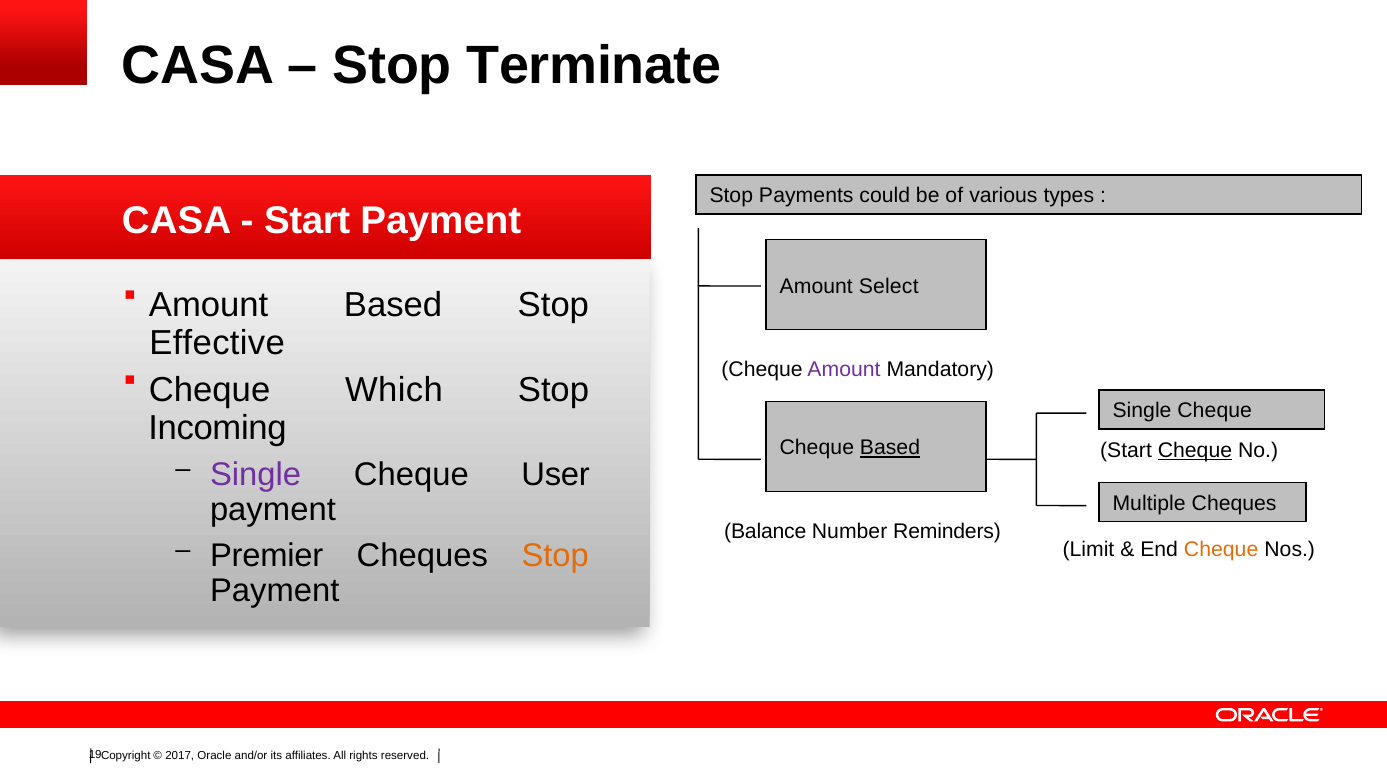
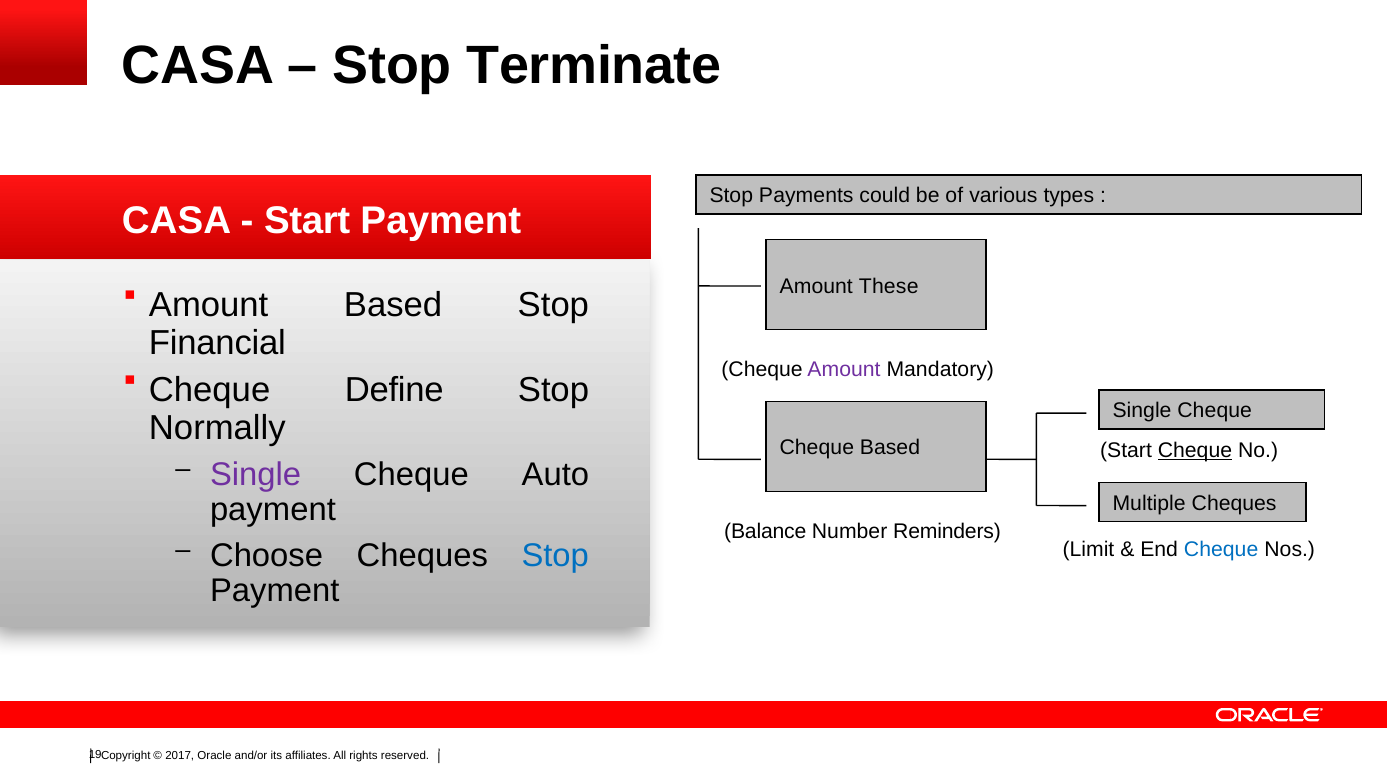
Select: Select -> These (889, 286)
Effective: Effective -> Financial (217, 343)
Which: Which -> Define (394, 391)
Incoming: Incoming -> Normally (217, 428)
Based underline: present -> none (890, 448)
User: User -> Auto (555, 475)
Premier: Premier -> Choose (267, 556)
Stop colour: orange -> blue (555, 556)
Cheque colour: orange -> blue (1221, 550)
